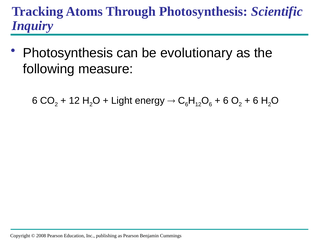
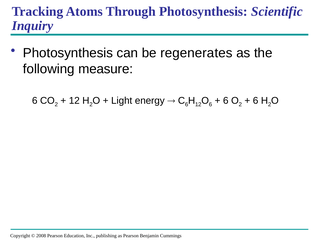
evolutionary: evolutionary -> regenerates (196, 53)
